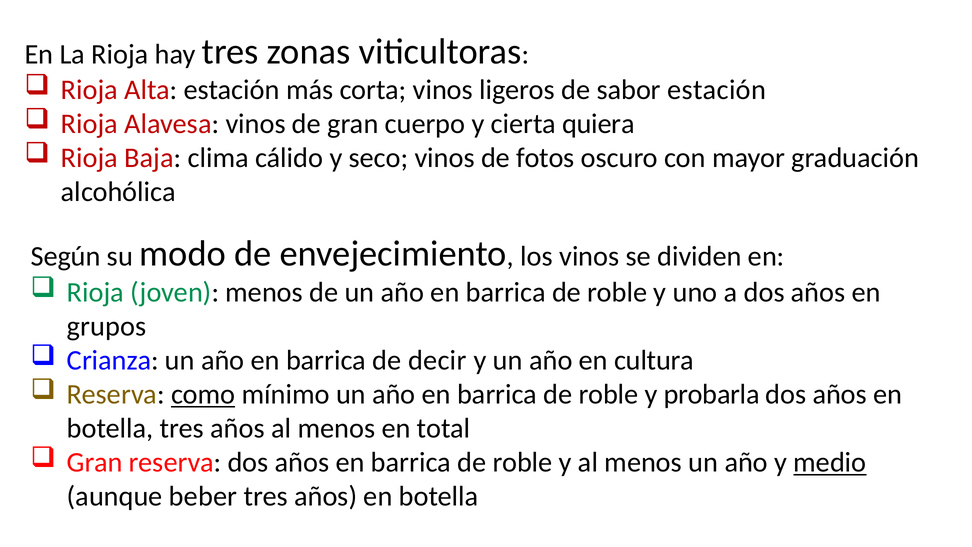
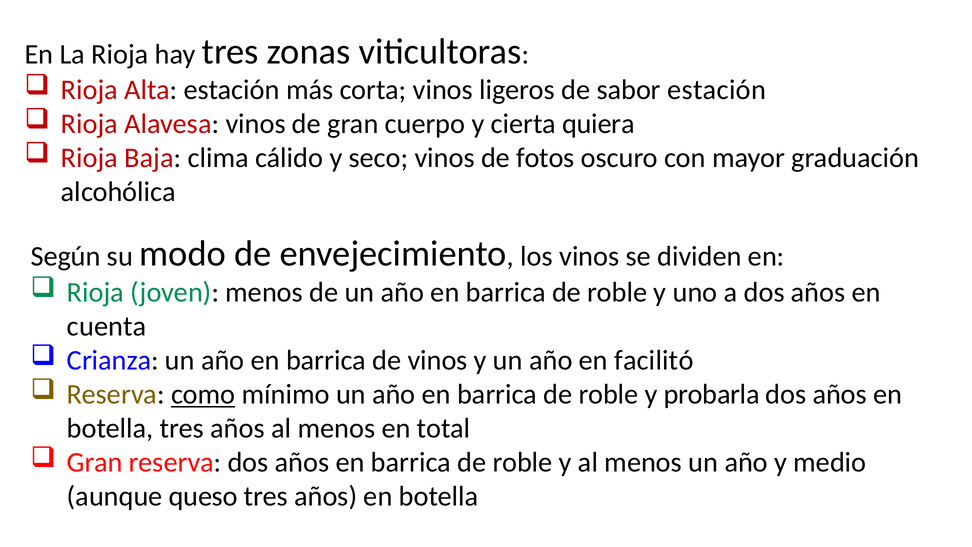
grupos: grupos -> cuenta (107, 326)
de decir: decir -> vinos (438, 360)
cultura: cultura -> facilitó (654, 360)
medio underline: present -> none (830, 462)
beber: beber -> queso (203, 496)
